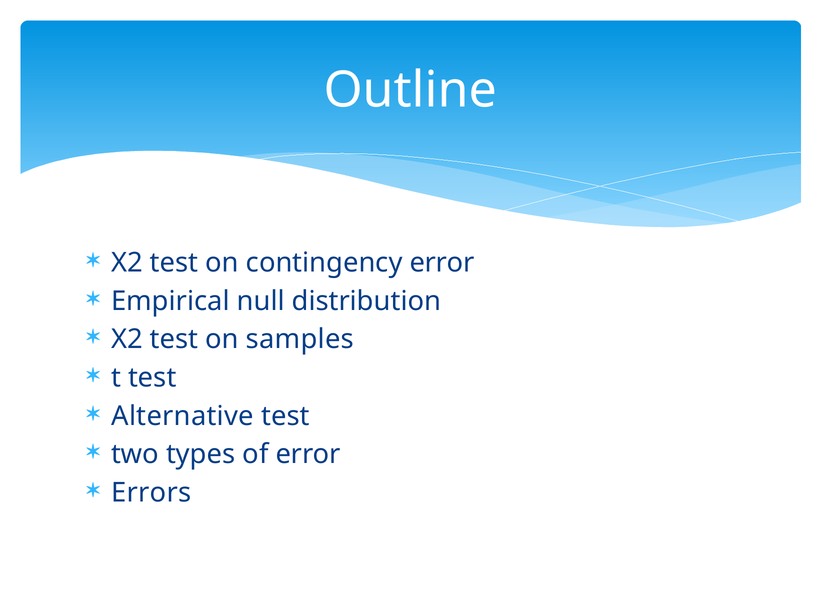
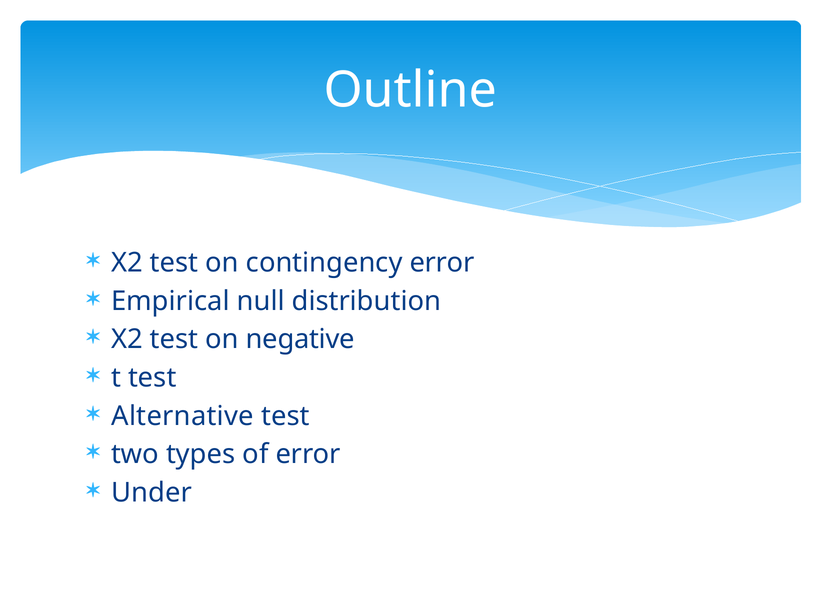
samples: samples -> negative (300, 339)
Errors: Errors -> Under (152, 492)
